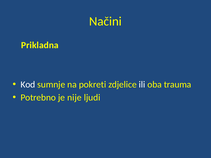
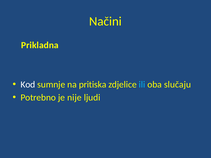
pokreti: pokreti -> pritiska (93, 85)
ili colour: white -> light blue (142, 85)
trauma: trauma -> slučaju (177, 85)
